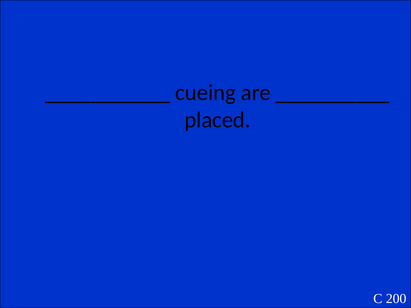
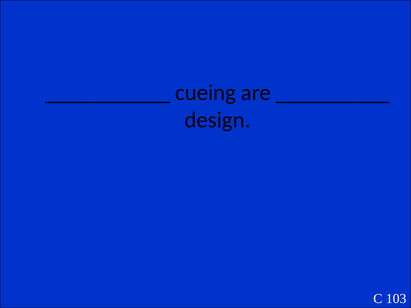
placed: placed -> design (217, 120)
200: 200 -> 103 (396, 299)
